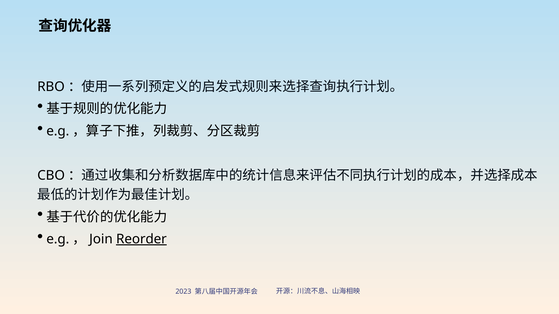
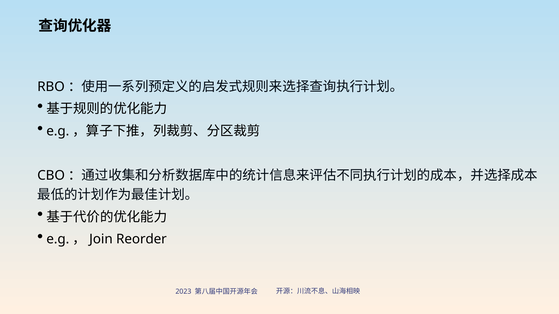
Reorder underline: present -> none (141, 239)
